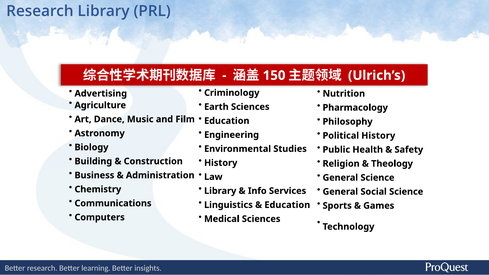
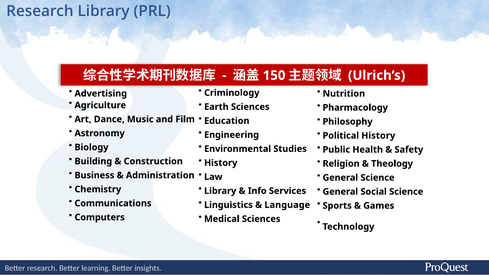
Education: Education -> Language (287, 205)
